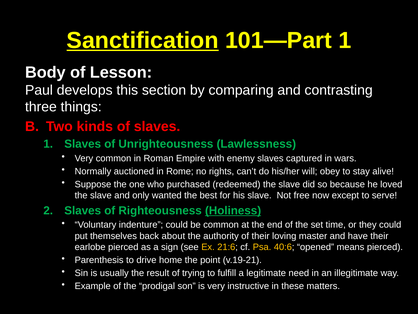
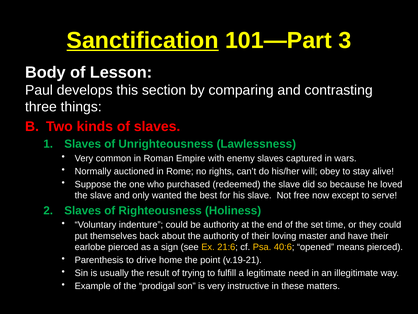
101—Part 1: 1 -> 3 (345, 40)
Holiness underline: present -> none (233, 210)
be common: common -> authority (221, 225)
